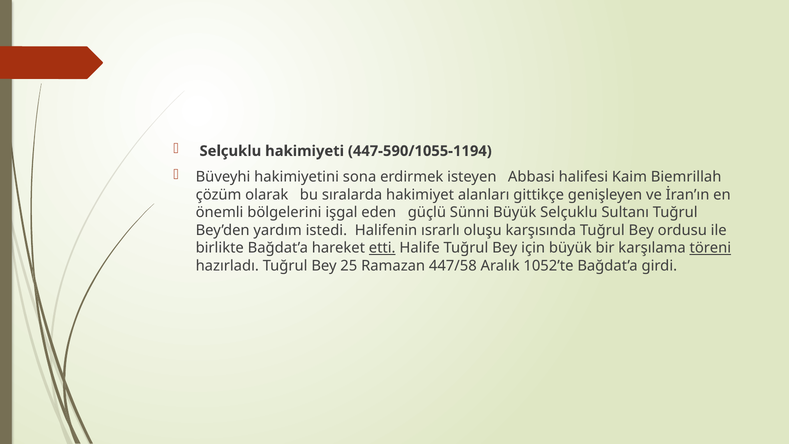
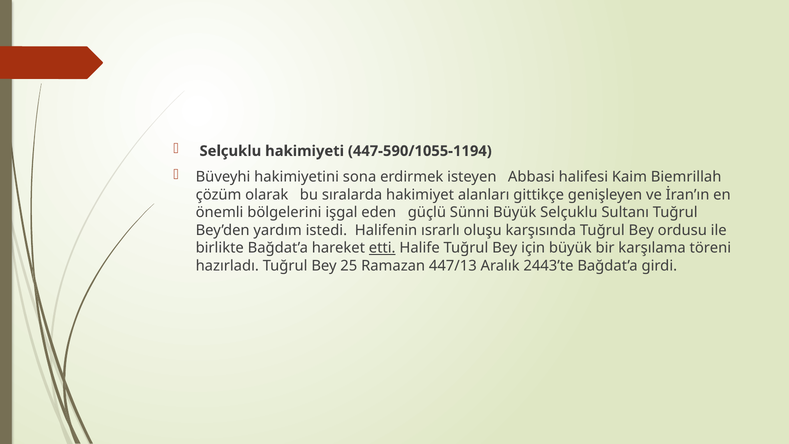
töreni underline: present -> none (710, 248)
447/58: 447/58 -> 447/13 (453, 266)
1052’te: 1052’te -> 2443’te (548, 266)
